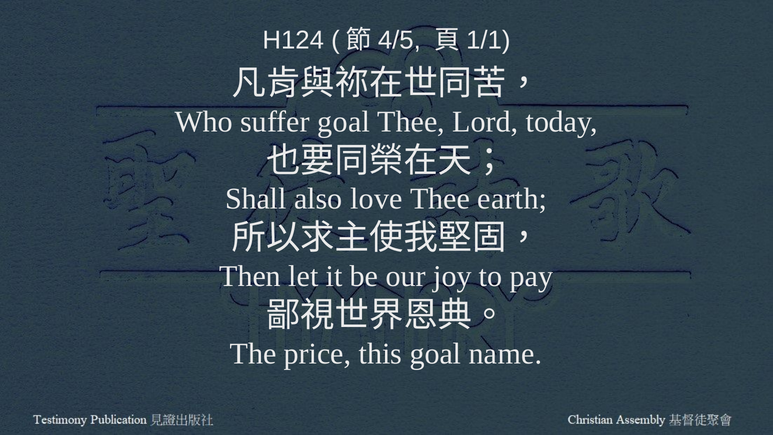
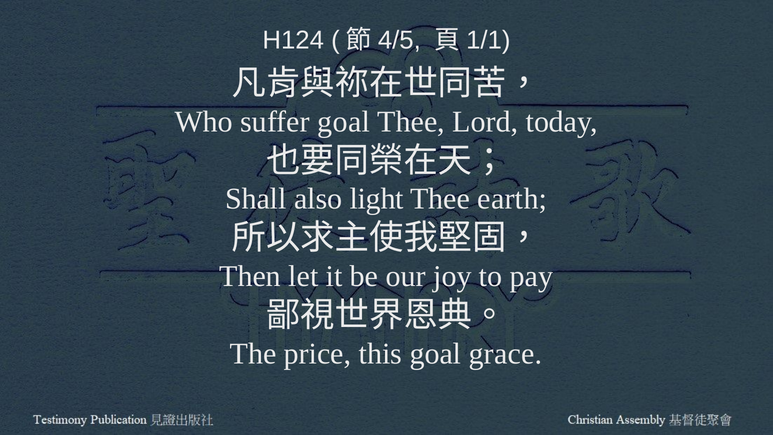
love: love -> light (377, 199)
name: name -> grace (506, 354)
